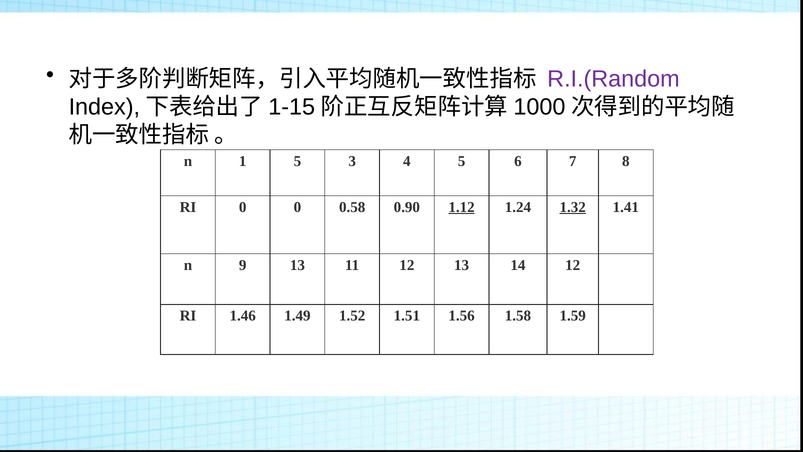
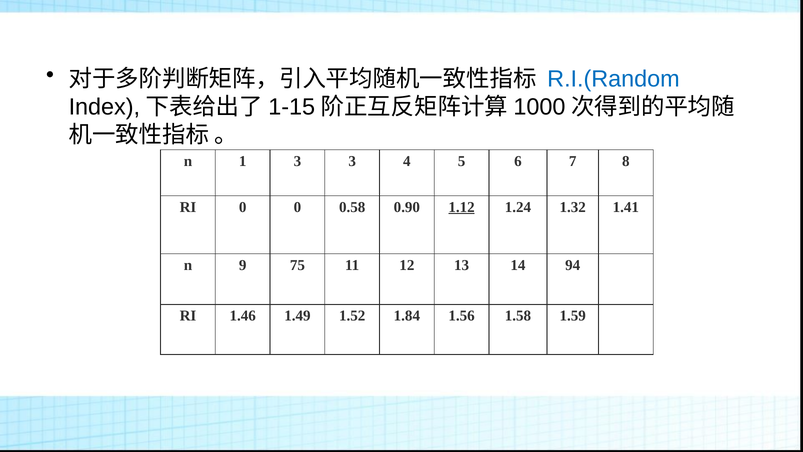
R.I.(Random colour: purple -> blue (613, 79)
1 5: 5 -> 3 (297, 161)
1.32 underline: present -> none (573, 207)
9 13: 13 -> 75 (297, 265)
14 12: 12 -> 94 (573, 265)
1.51: 1.51 -> 1.84 (407, 316)
